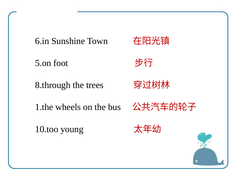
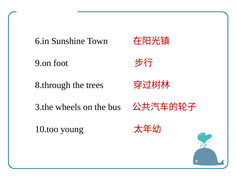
5.on: 5.on -> 9.on (43, 63)
1.the: 1.the -> 3.the (44, 107)
